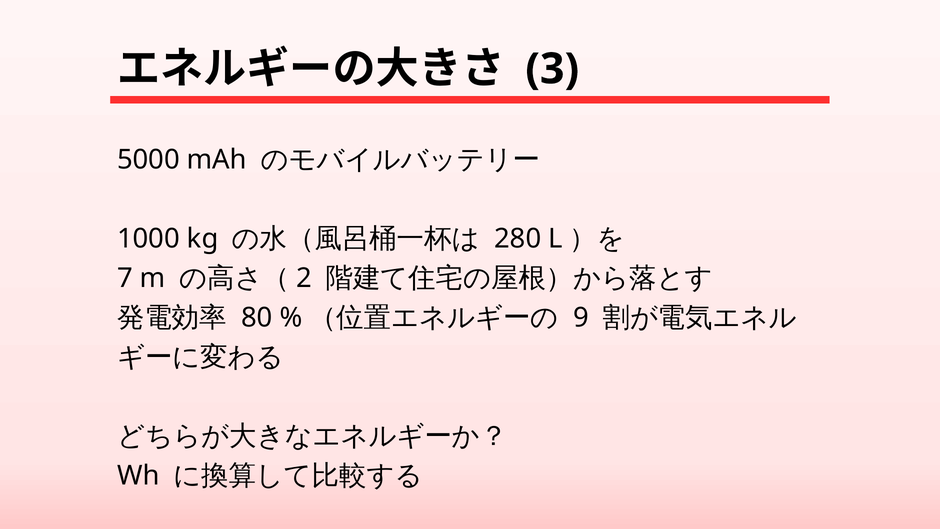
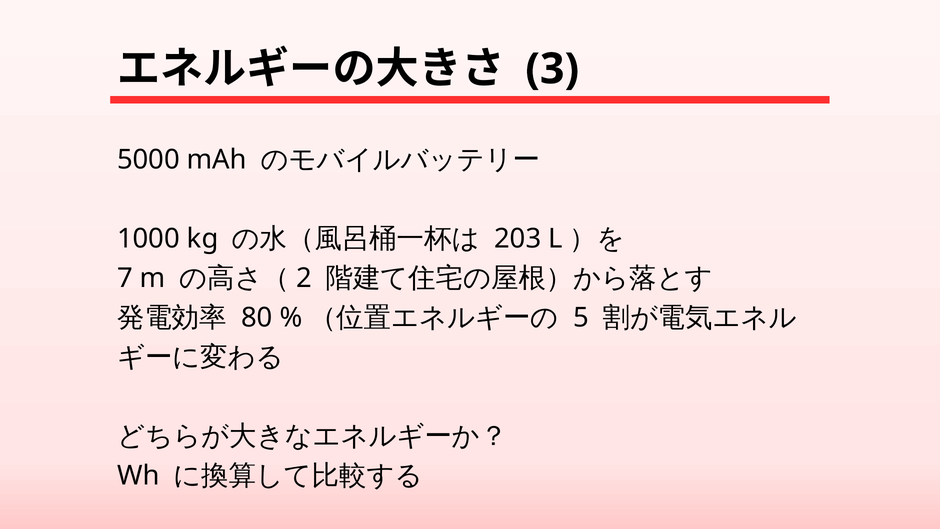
280: 280 -> 203 (518, 239)
9: 9 -> 5 (581, 318)
